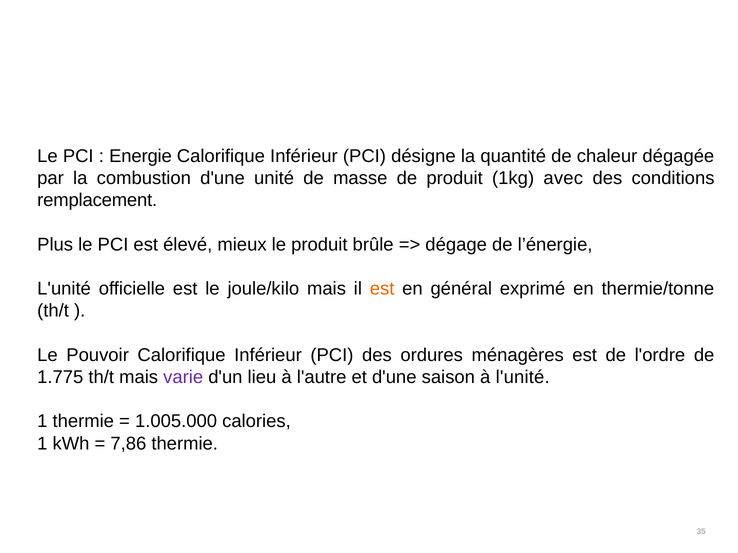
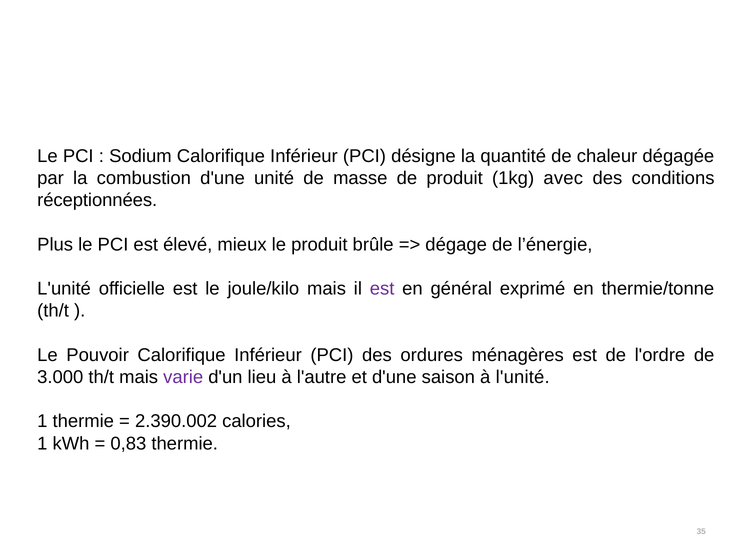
Energie: Energie -> Sodium (140, 156)
remplacement: remplacement -> réceptionnées (97, 200)
est colour: orange -> purple (382, 289)
1.775: 1.775 -> 3.000 (60, 377)
1.005.000: 1.005.000 -> 2.390.002 (176, 422)
7,86: 7,86 -> 0,83 (128, 444)
